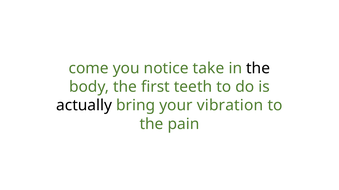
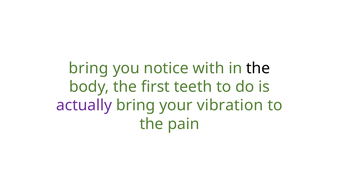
come: come -> bring (89, 68)
take: take -> with (208, 68)
actually colour: black -> purple (84, 106)
